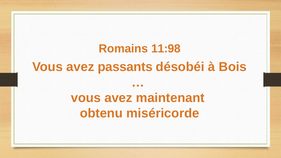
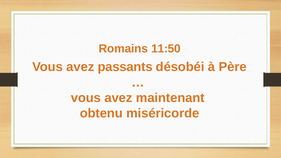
11:98: 11:98 -> 11:50 (166, 49)
Bois: Bois -> Père (233, 67)
